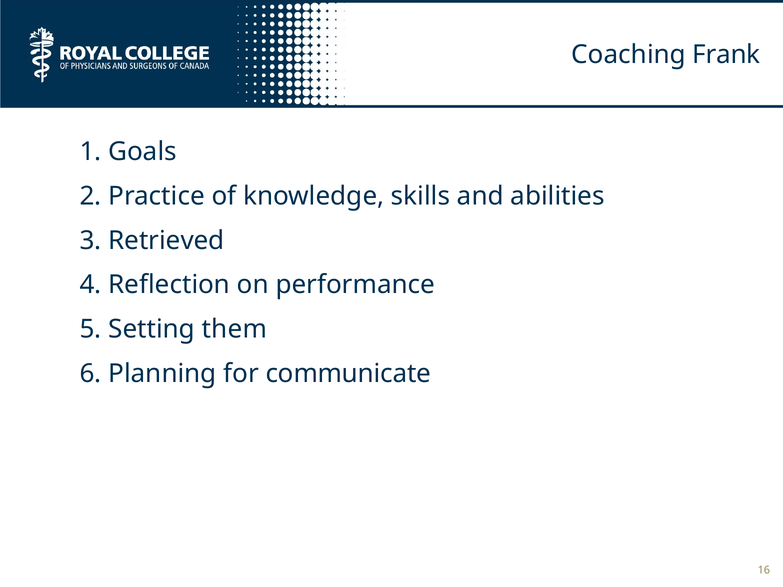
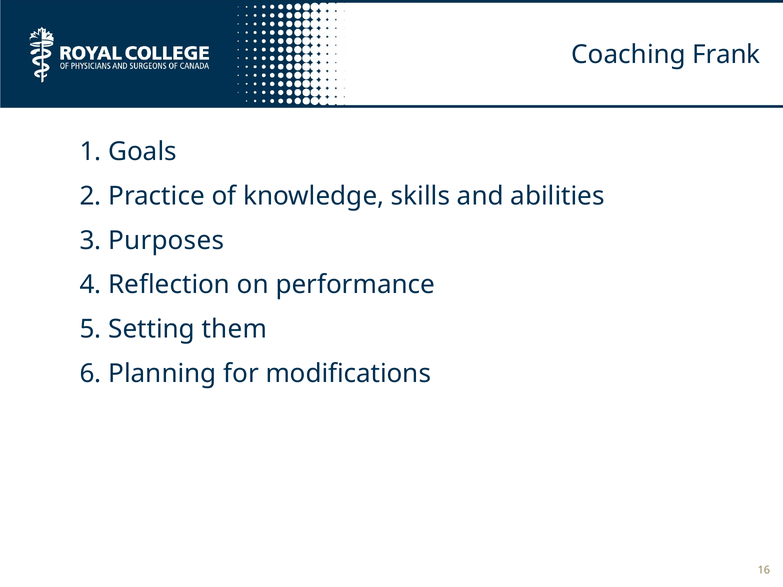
Retrieved: Retrieved -> Purposes (166, 241)
communicate: communicate -> modifications (348, 374)
